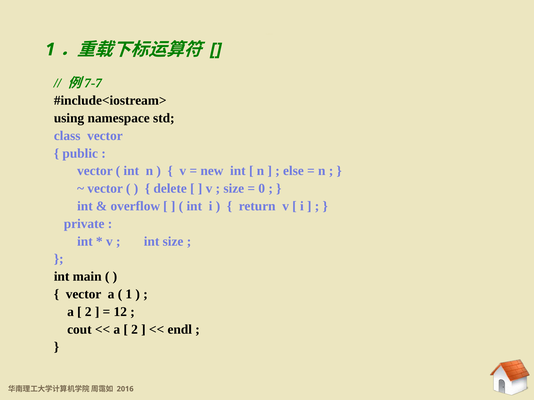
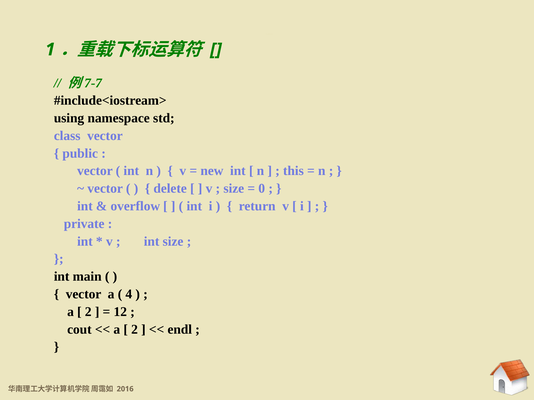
else: else -> this (293, 171)
1: 1 -> 4 (129, 294)
